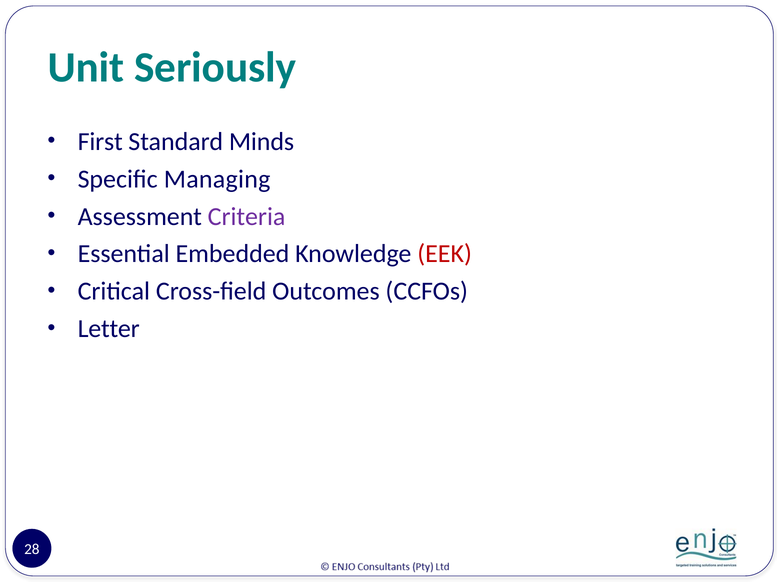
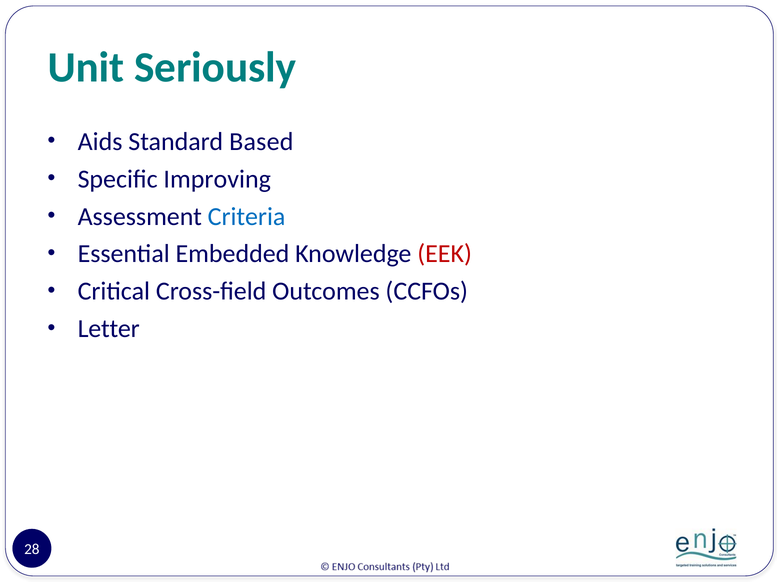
First: First -> Aids (100, 142)
Minds: Minds -> Based (261, 142)
Managing: Managing -> Improving (217, 179)
Criteria colour: purple -> blue (247, 217)
